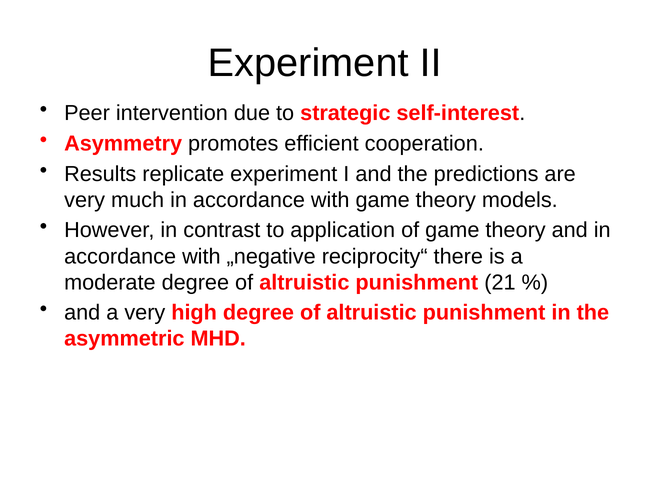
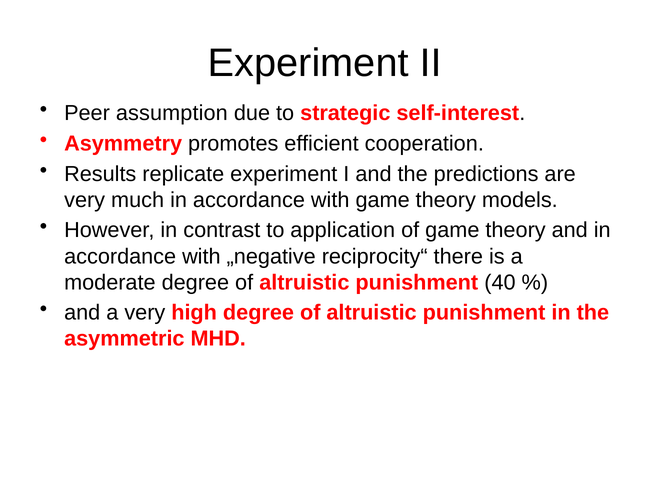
intervention: intervention -> assumption (172, 113)
21: 21 -> 40 (500, 282)
